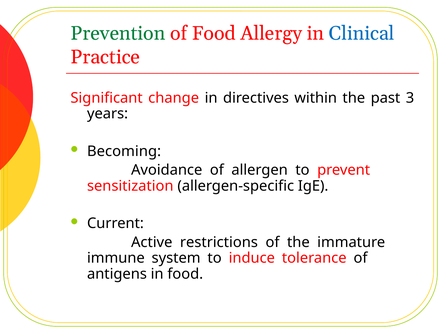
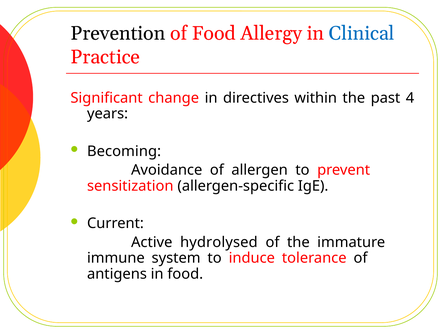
Prevention colour: green -> black (118, 34)
3: 3 -> 4 (410, 98)
restrictions: restrictions -> hydrolysed (219, 243)
